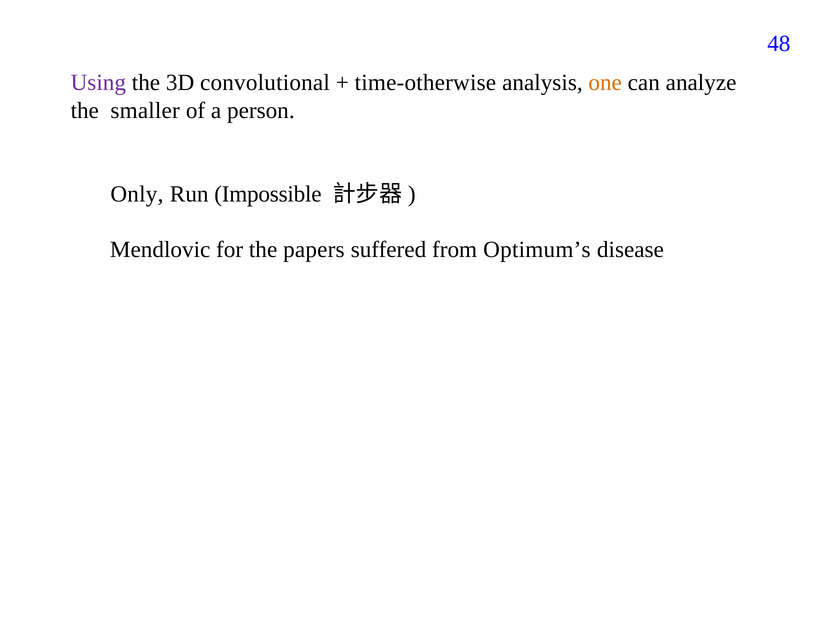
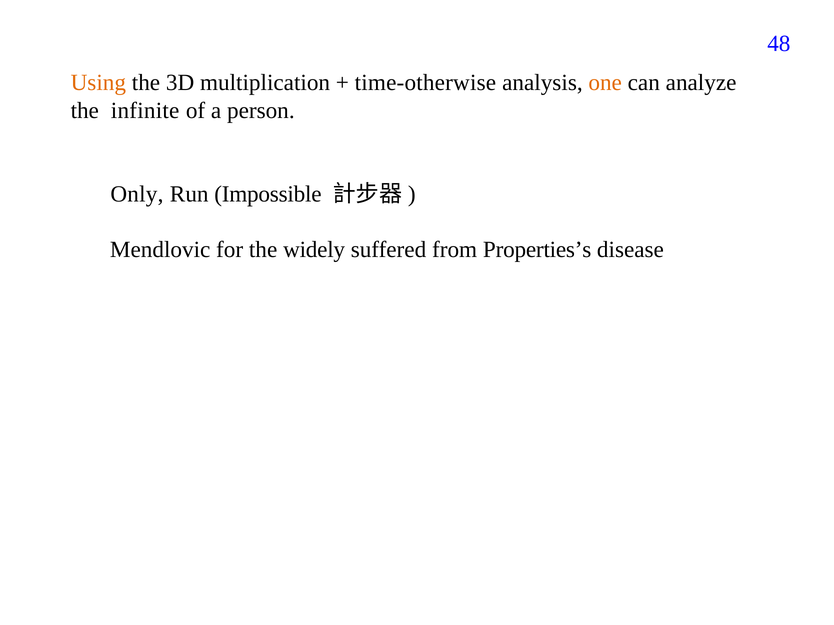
Using colour: purple -> orange (98, 83)
convolutional: convolutional -> multiplication (265, 83)
smaller: smaller -> infinite (145, 111)
papers: papers -> widely (314, 250)
Optimum’s: Optimum’s -> Properties’s (537, 250)
